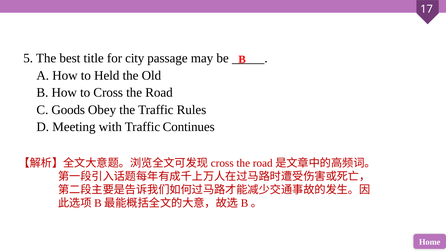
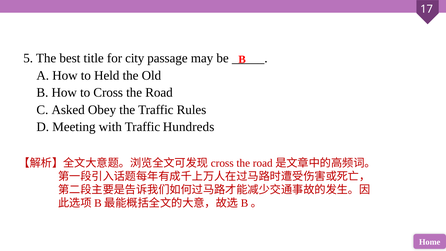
Goods: Goods -> Asked (68, 110)
Continues: Continues -> Hundreds (189, 127)
